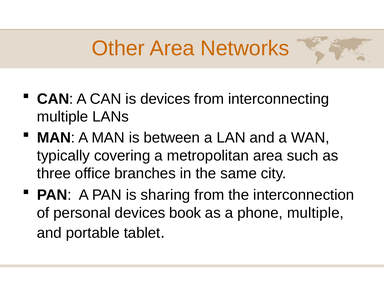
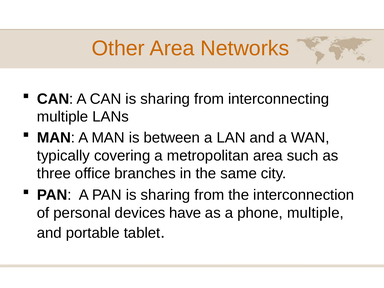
CAN is devices: devices -> sharing (165, 99)
book: book -> have (185, 213)
